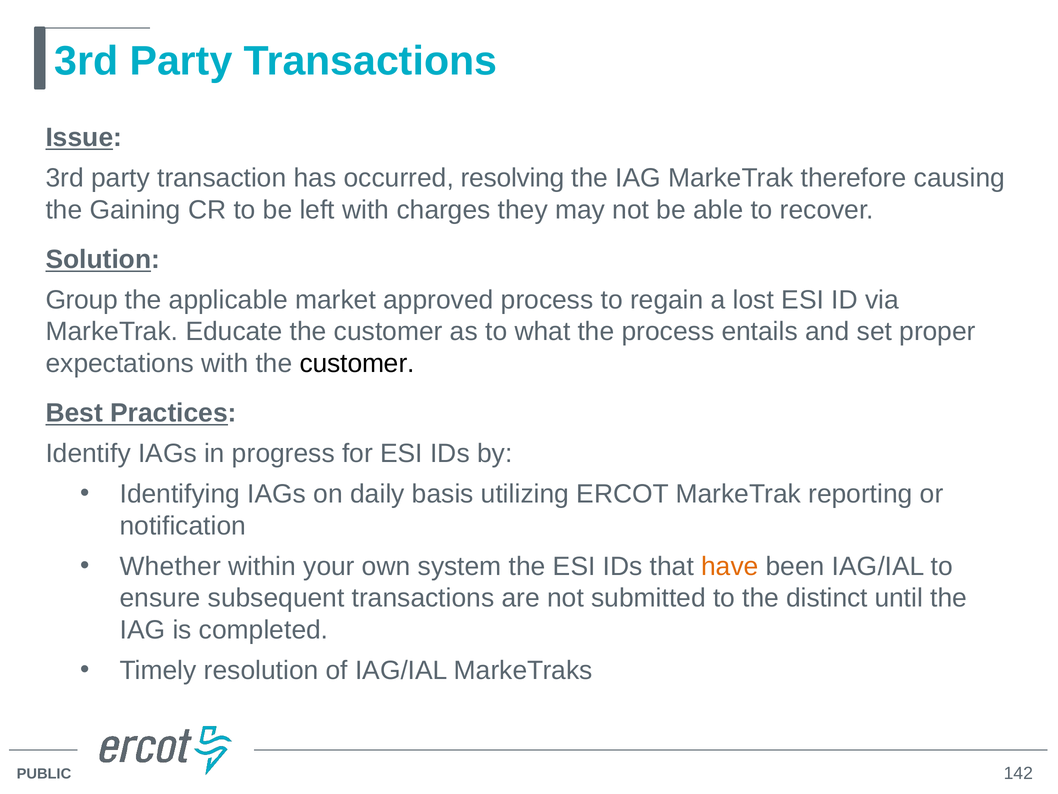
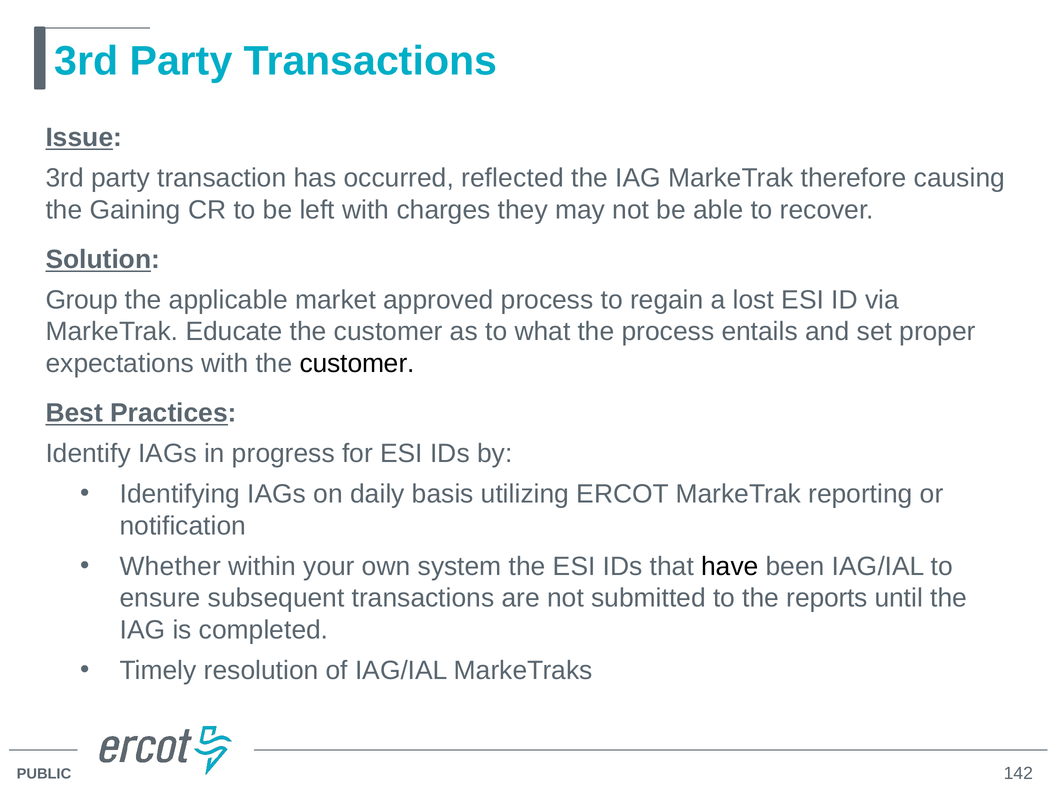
resolving: resolving -> reflected (512, 178)
have colour: orange -> black (730, 566)
distinct: distinct -> reports (827, 598)
